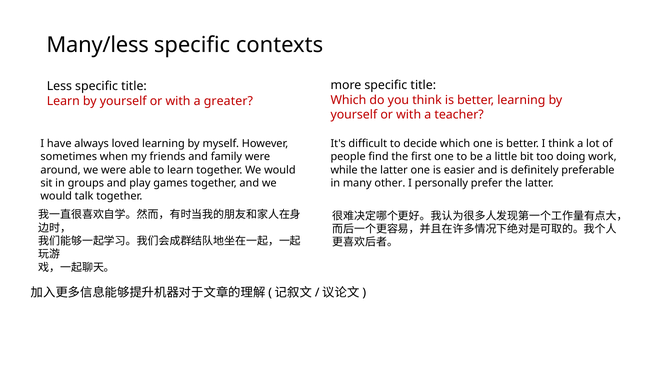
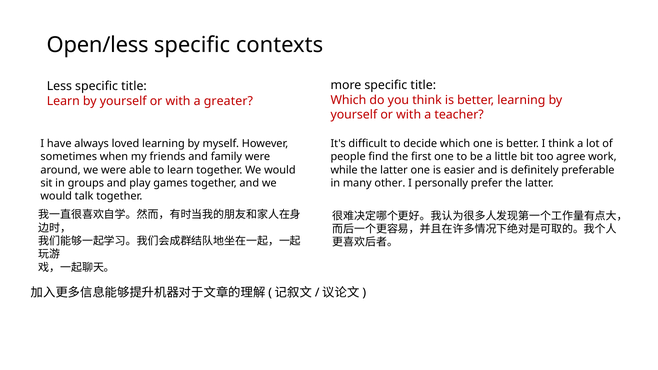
Many/less: Many/less -> Open/less (98, 45)
doing: doing -> agree (571, 157)
